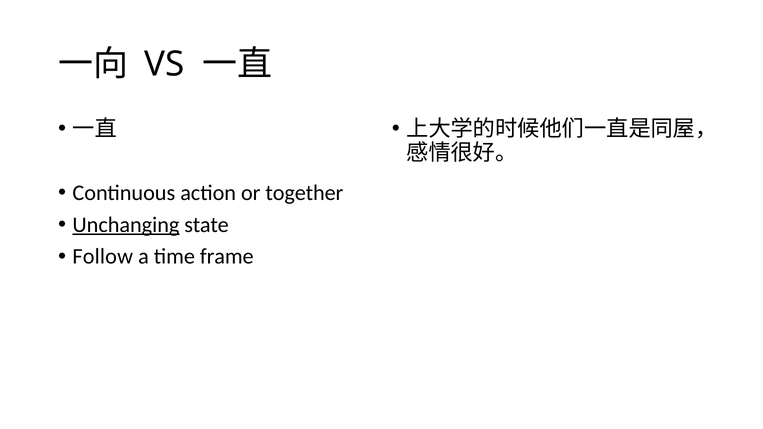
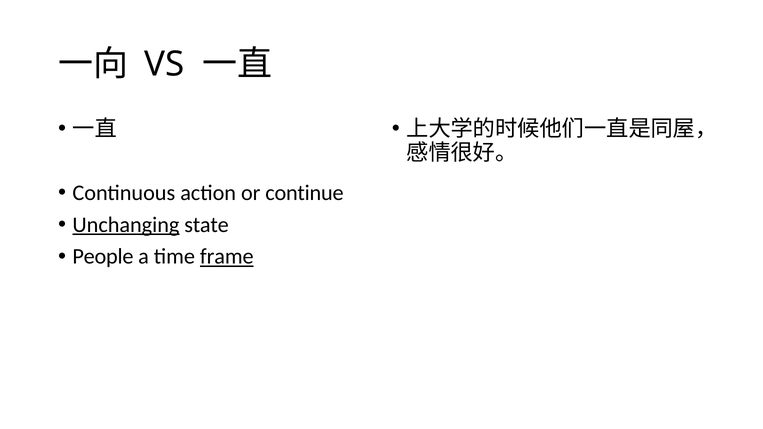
together: together -> continue (304, 193)
Follow: Follow -> People (103, 257)
frame underline: none -> present (227, 257)
